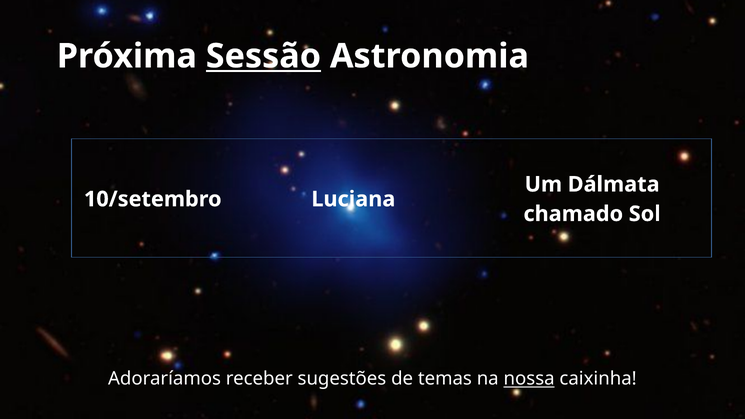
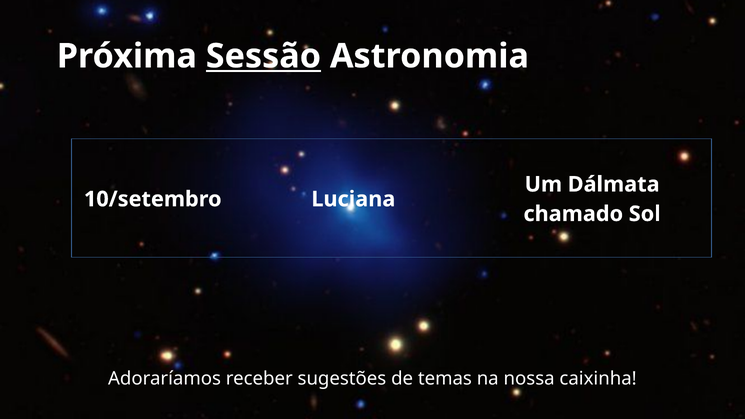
nossa underline: present -> none (529, 379)
